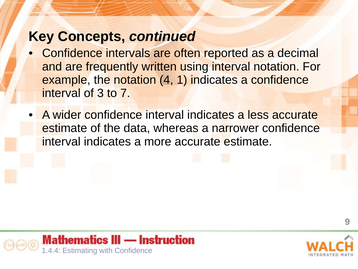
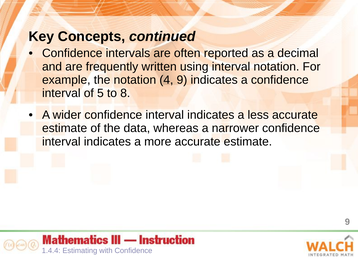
4 1: 1 -> 9 (182, 80)
3: 3 -> 5 (100, 93)
7: 7 -> 8 (125, 93)
